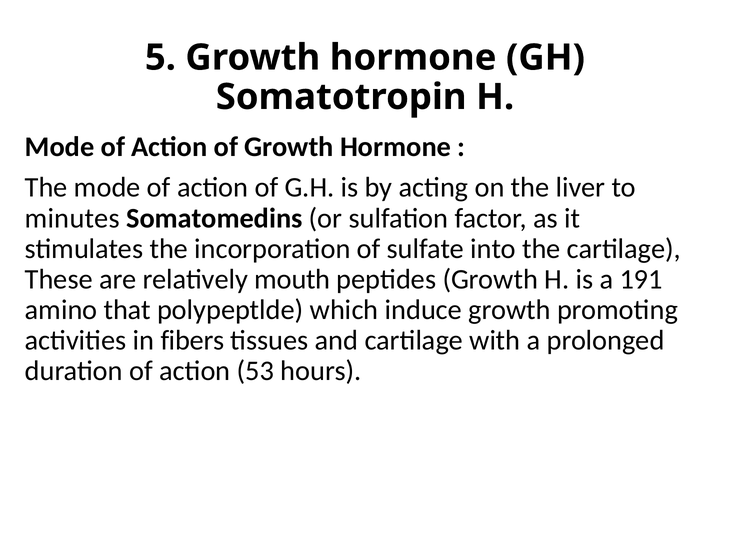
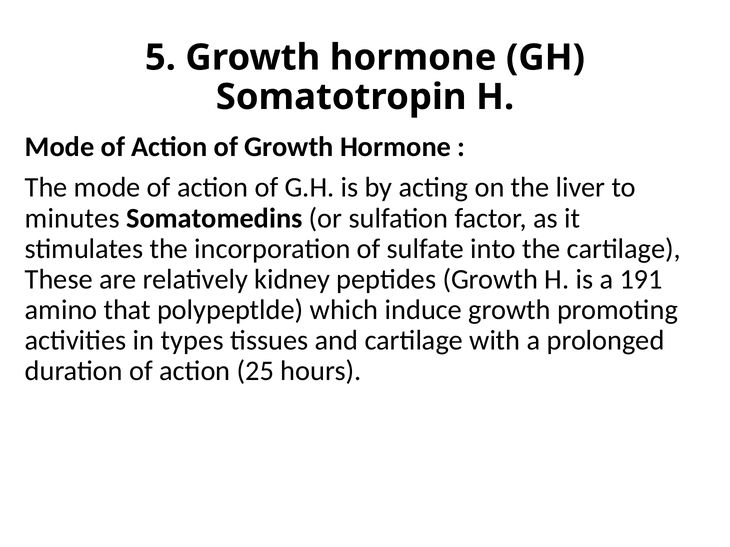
mouth: mouth -> kidney (292, 280)
fibers: fibers -> types (192, 341)
53: 53 -> 25 (255, 371)
